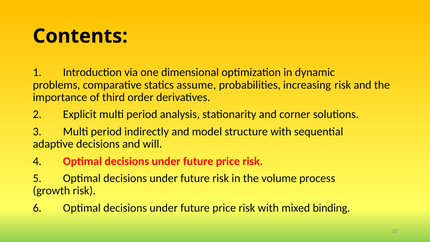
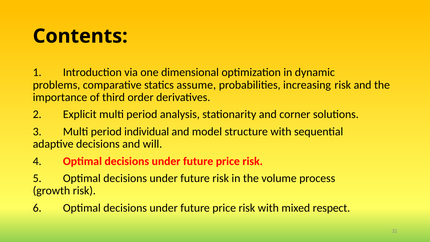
indirectly: indirectly -> individual (147, 131)
binding: binding -> respect (331, 208)
